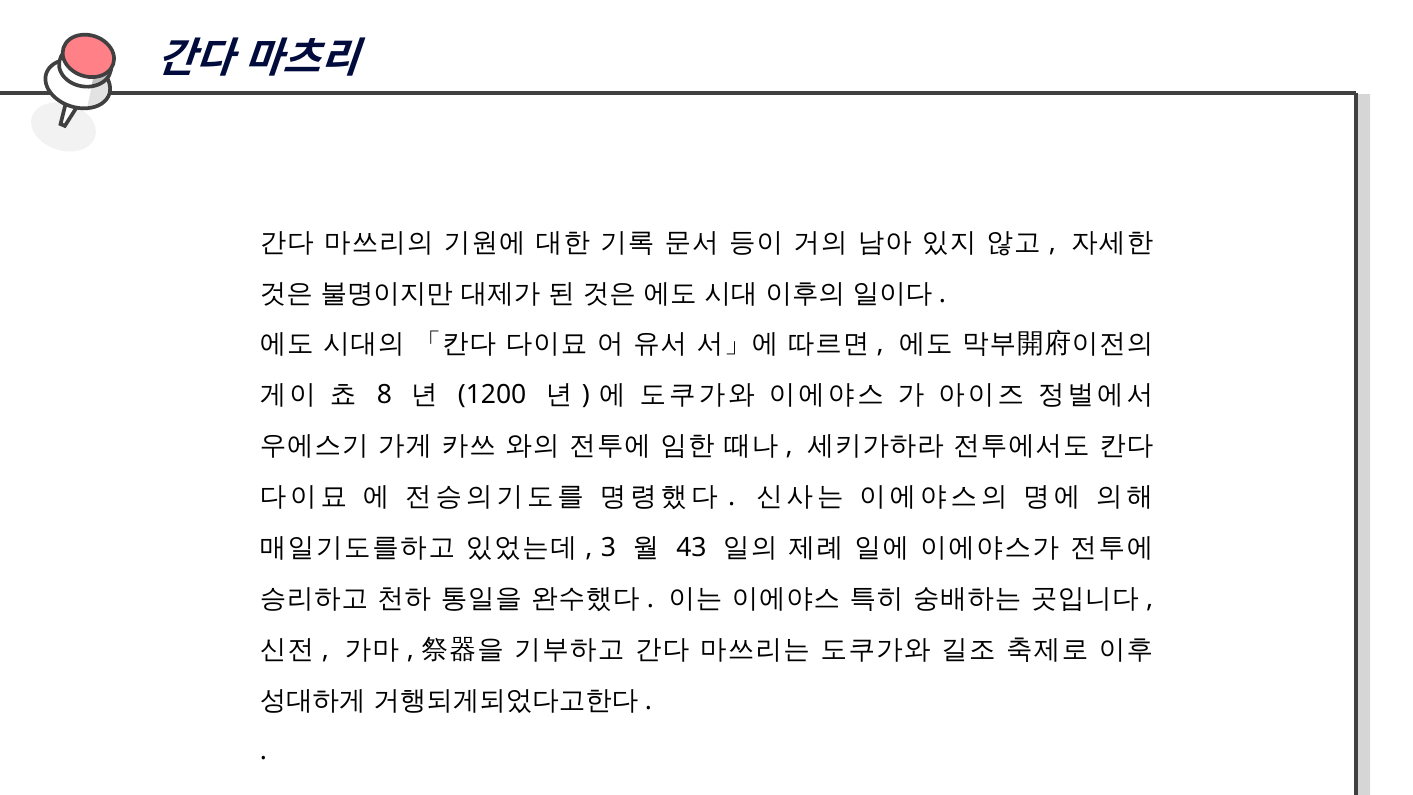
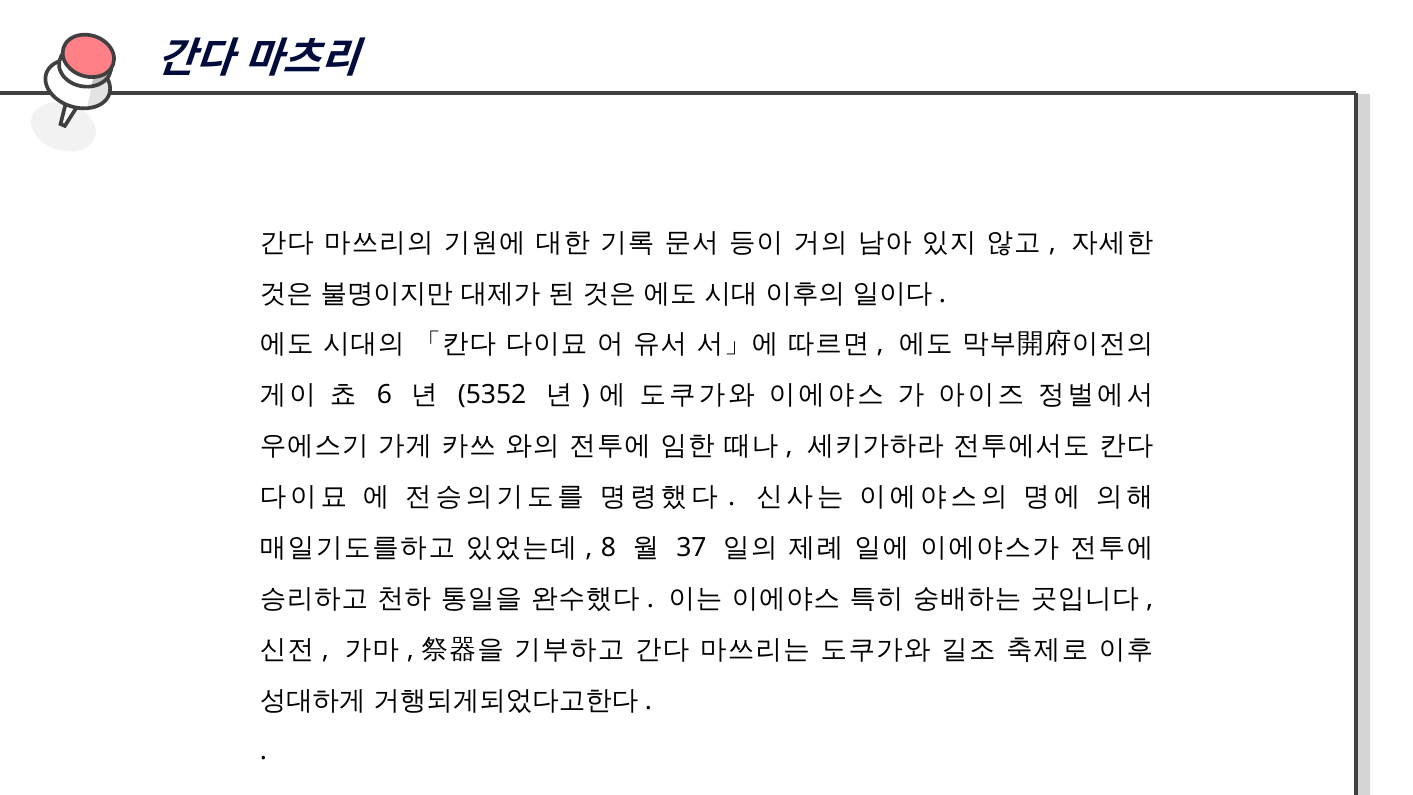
8: 8 -> 6 (384, 395)
1200: 1200 -> 5352 (492, 395)
3: 3 -> 8 (608, 548)
43: 43 -> 37 (692, 548)
